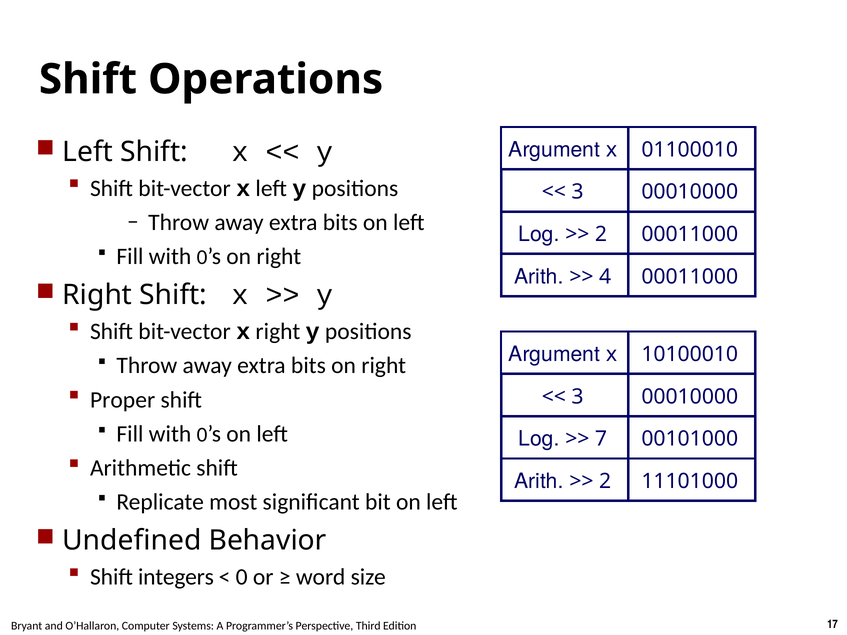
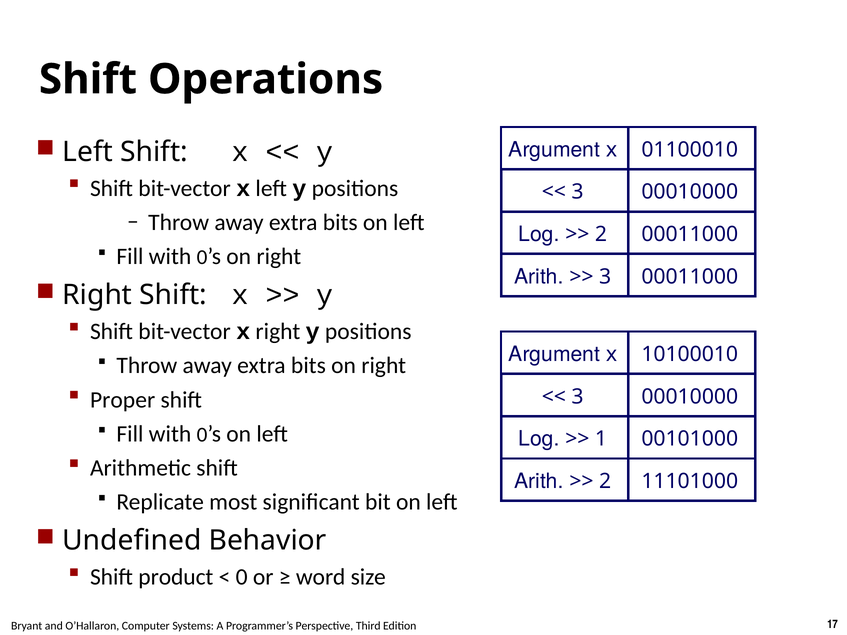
4: 4 -> 3 (605, 277)
7: 7 -> 1 (601, 439)
integers: integers -> product (176, 577)
